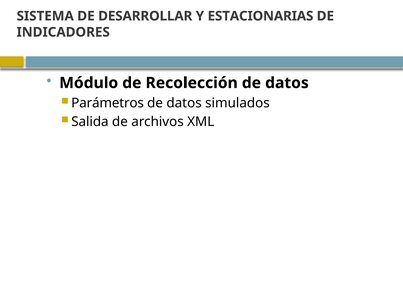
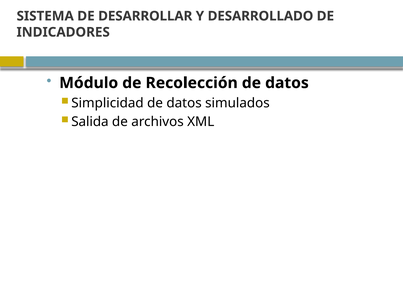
ESTACIONARIAS: ESTACIONARIAS -> DESARROLLADO (260, 16)
Parámetros: Parámetros -> Simplicidad (107, 103)
